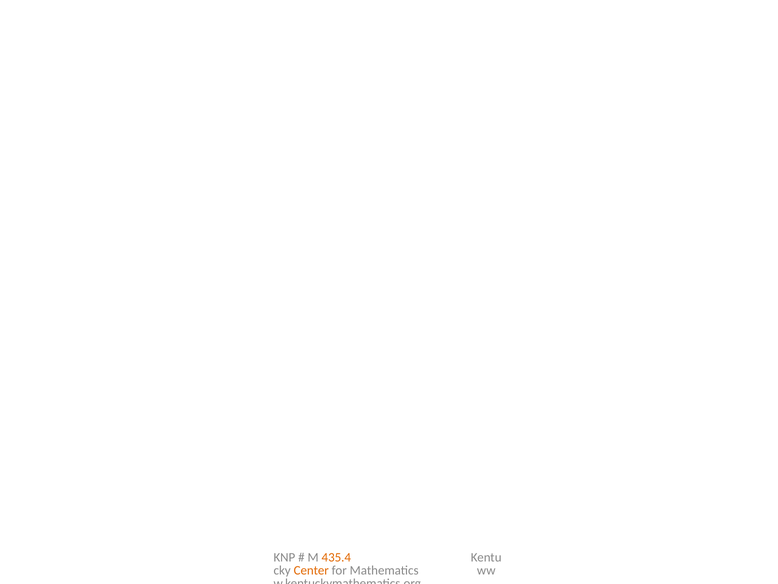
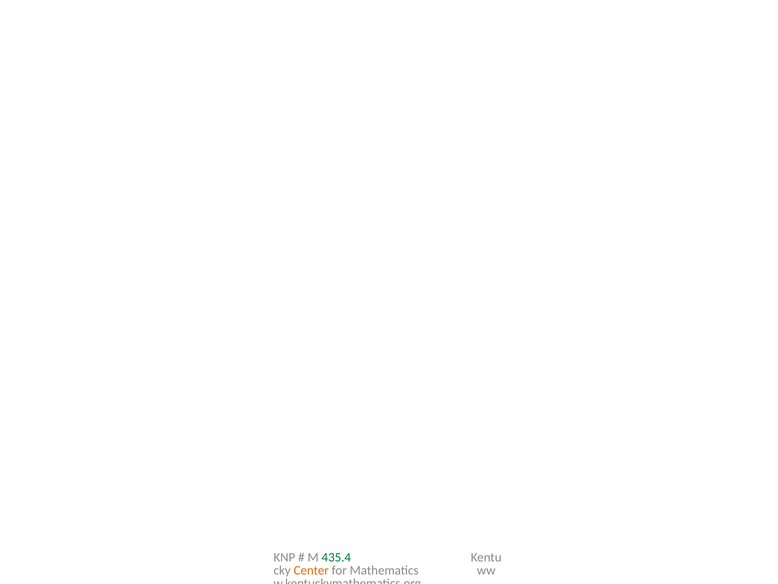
435.4 colour: orange -> green (336, 557)
